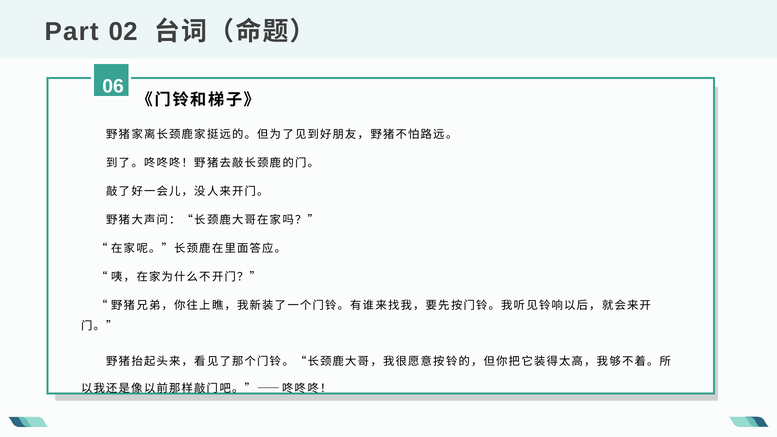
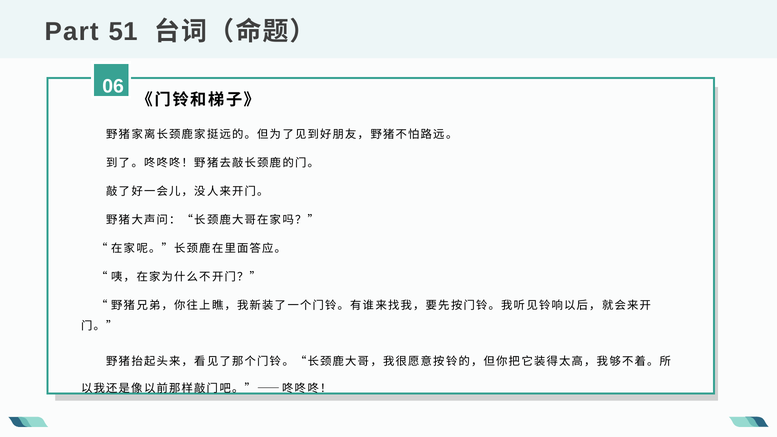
02: 02 -> 51 (123, 32)
